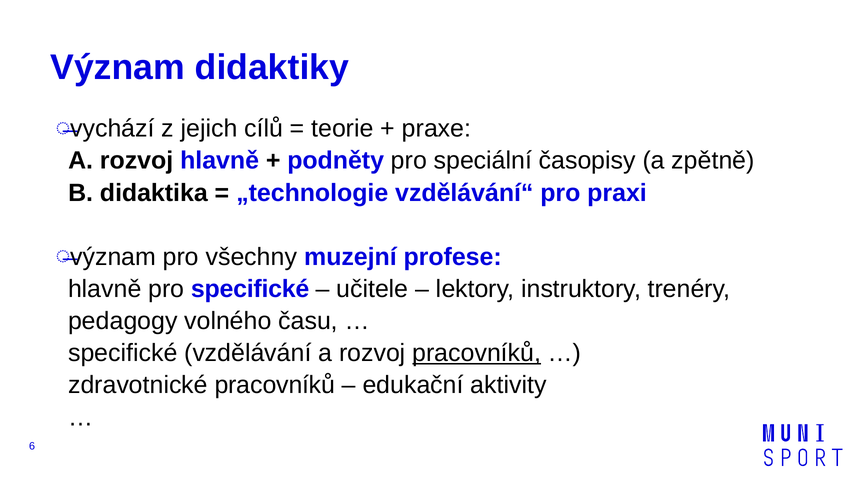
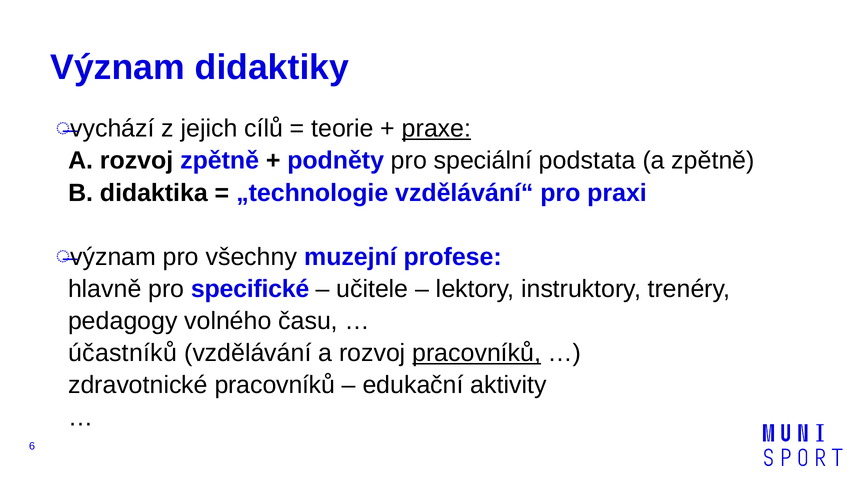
praxe underline: none -> present (437, 129)
rozvoj hlavně: hlavně -> zpětně (220, 161)
časopisy: časopisy -> podstata (587, 161)
specifické: specifické -> účastníků (123, 353)
